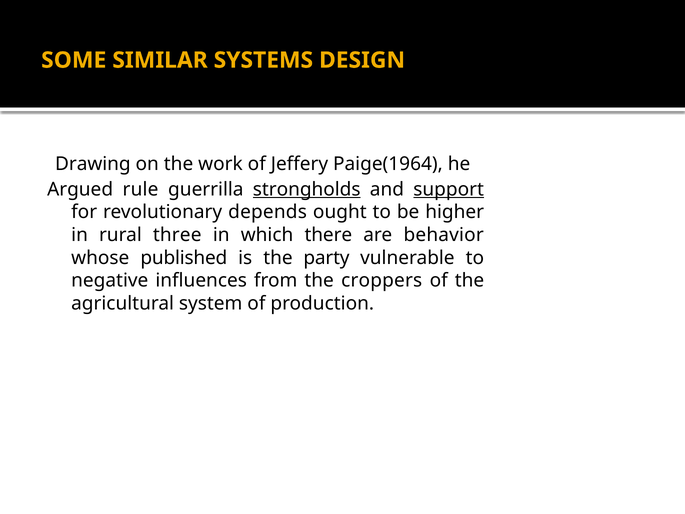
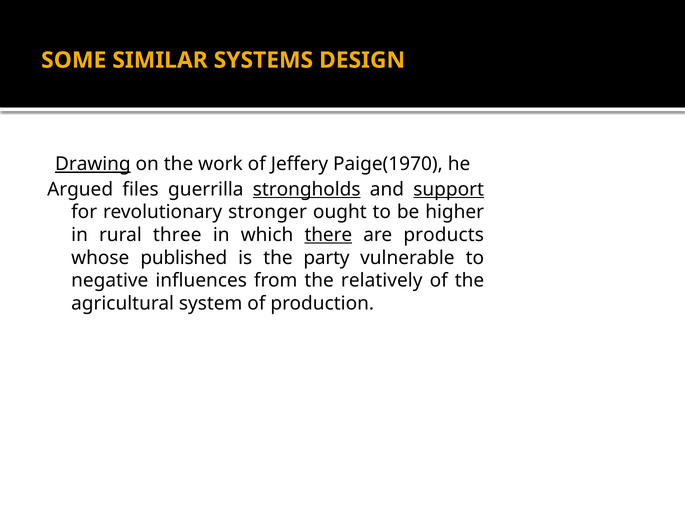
Drawing underline: none -> present (93, 164)
Paige(1964: Paige(1964 -> Paige(1970 (388, 164)
rule: rule -> files (141, 189)
depends: depends -> stronger (268, 212)
there underline: none -> present (328, 235)
behavior: behavior -> products (444, 235)
croppers: croppers -> relatively (382, 280)
